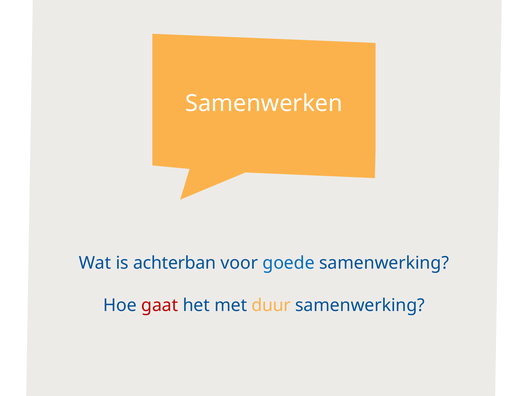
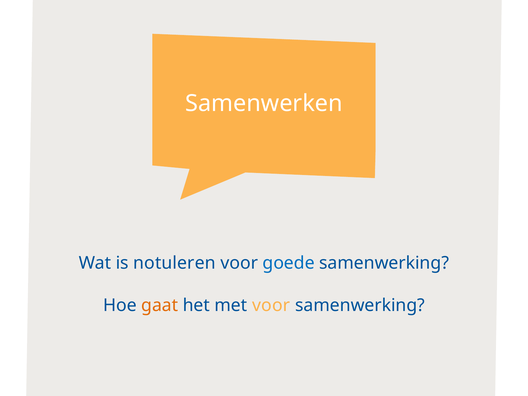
achterban: achterban -> notuleren (174, 263)
gaat colour: red -> orange (160, 305)
met duur: duur -> voor (271, 305)
